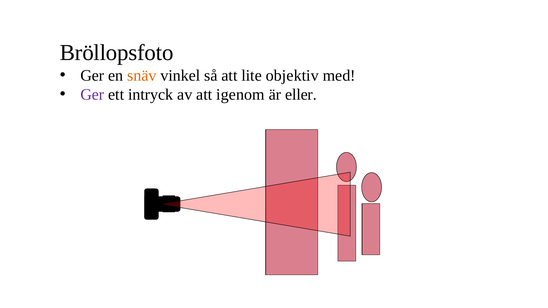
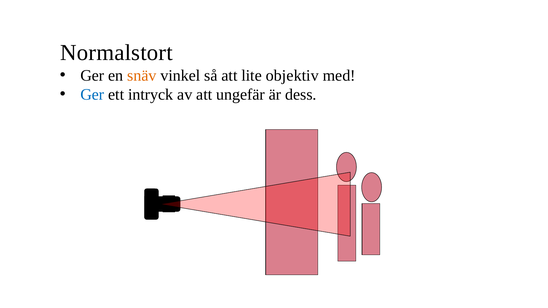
Bröllopsfoto: Bröllopsfoto -> Normalstort (116, 53)
Ger colour: purple -> blue (92, 95)
igenom: igenom -> ungefär (241, 95)
eller: eller -> dess (301, 95)
